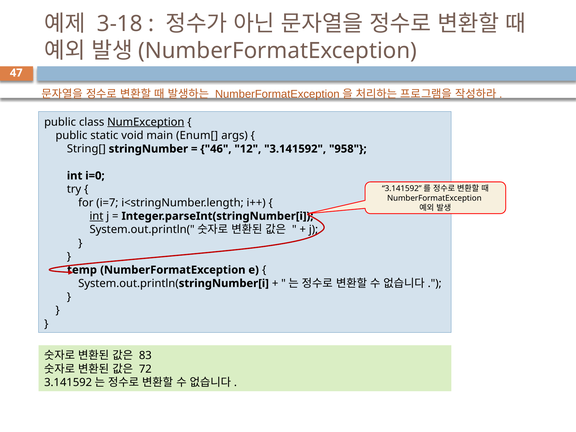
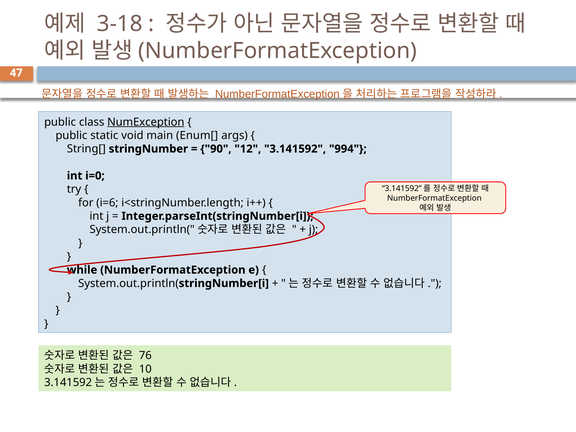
46: 46 -> 90 (216, 149)
958: 958 -> 994 (348, 149)
i=7: i=7 -> i=6 (107, 203)
int underline: present -> none (96, 216)
temp: temp -> while (82, 270)
83: 83 -> 76 (145, 356)
72: 72 -> 10 (145, 369)
